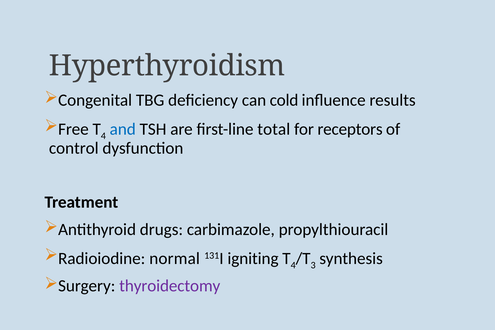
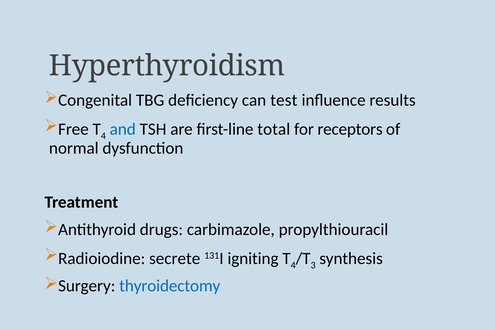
cold: cold -> test (284, 100)
control: control -> normal (74, 148)
normal: normal -> secrete (175, 258)
thyroidectomy colour: purple -> blue (170, 286)
